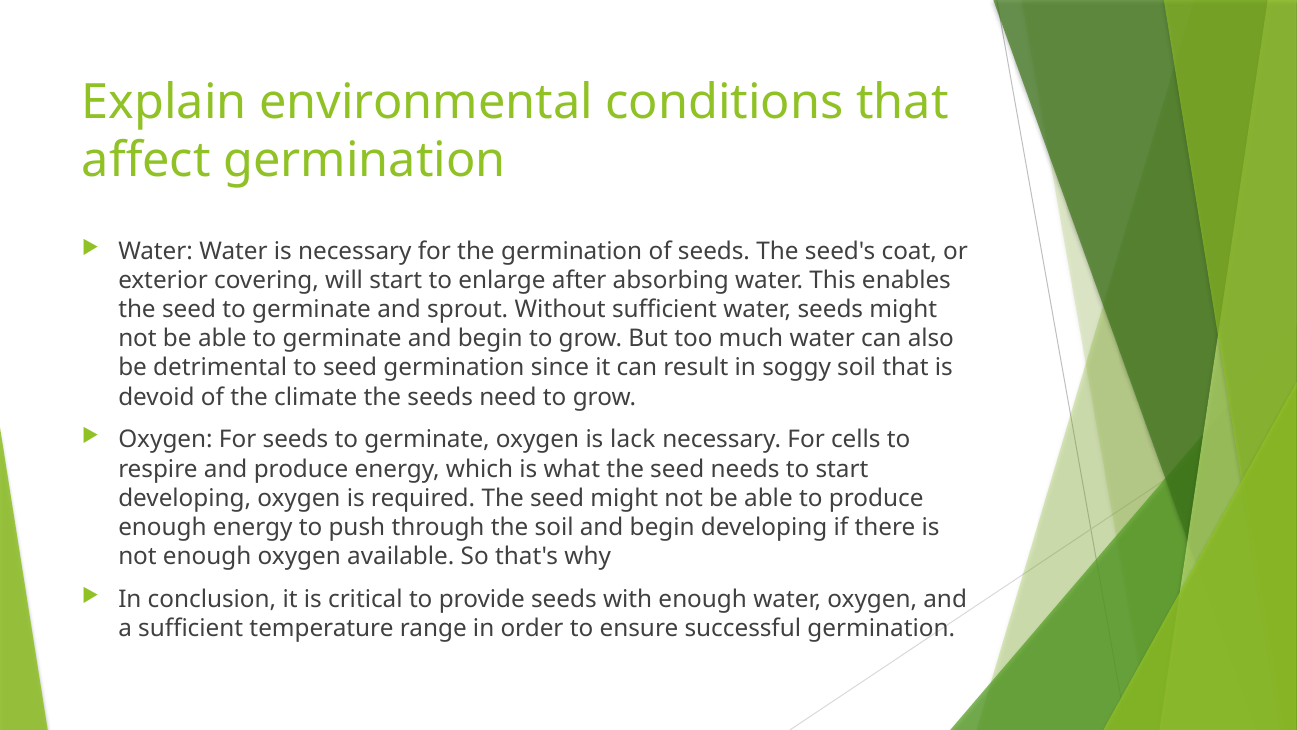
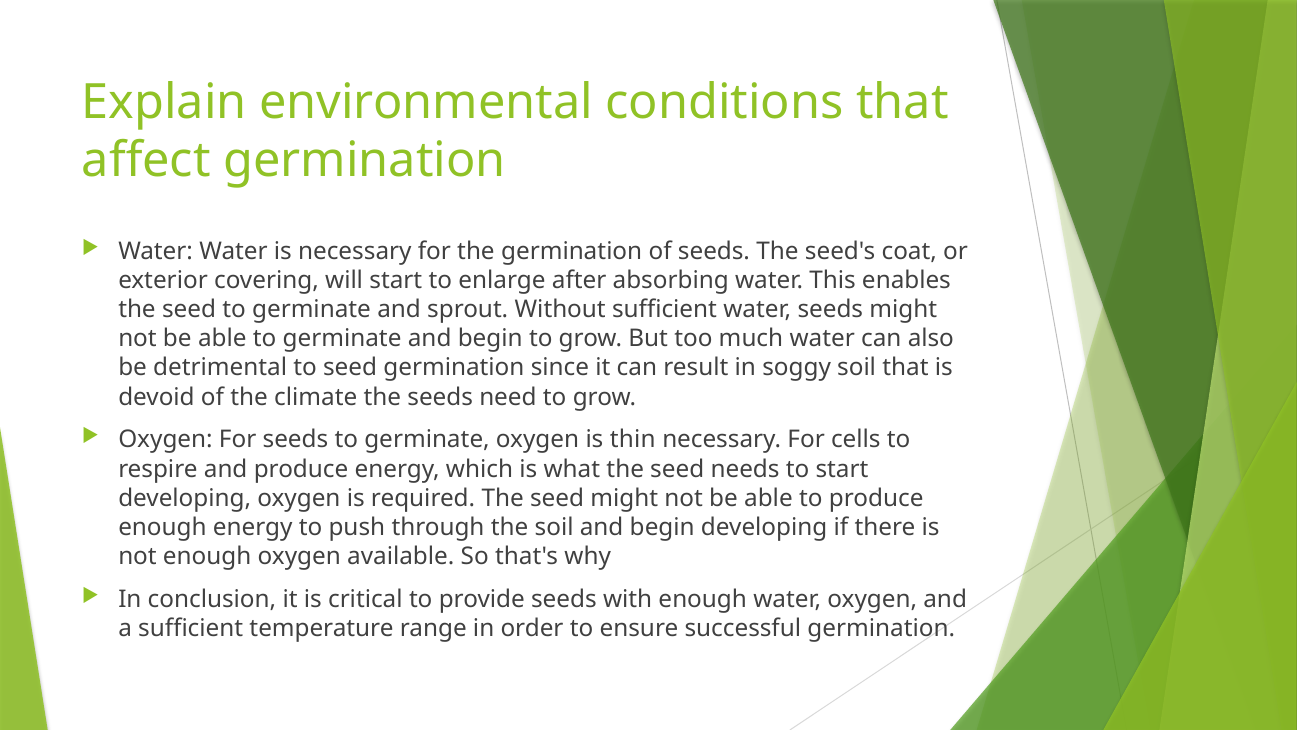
lack: lack -> thin (633, 440)
